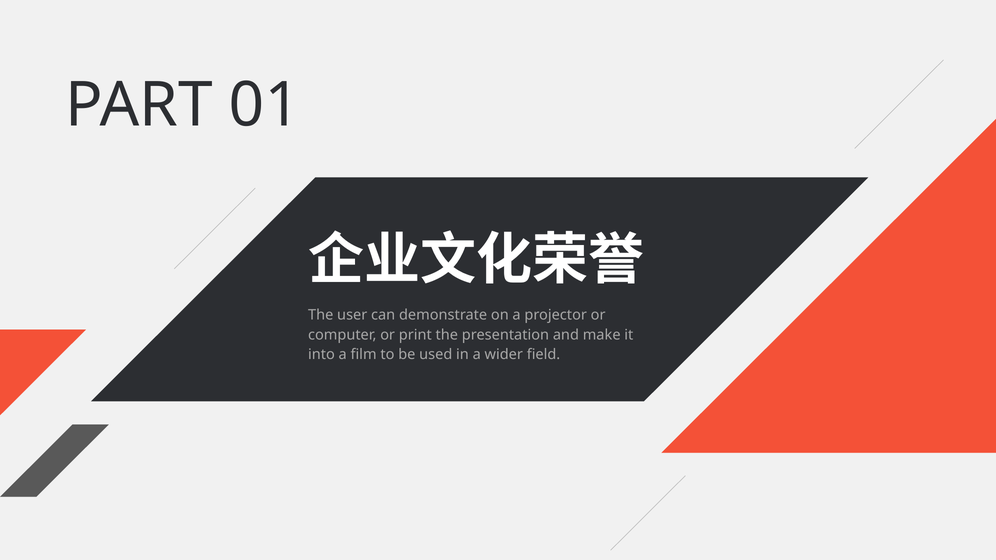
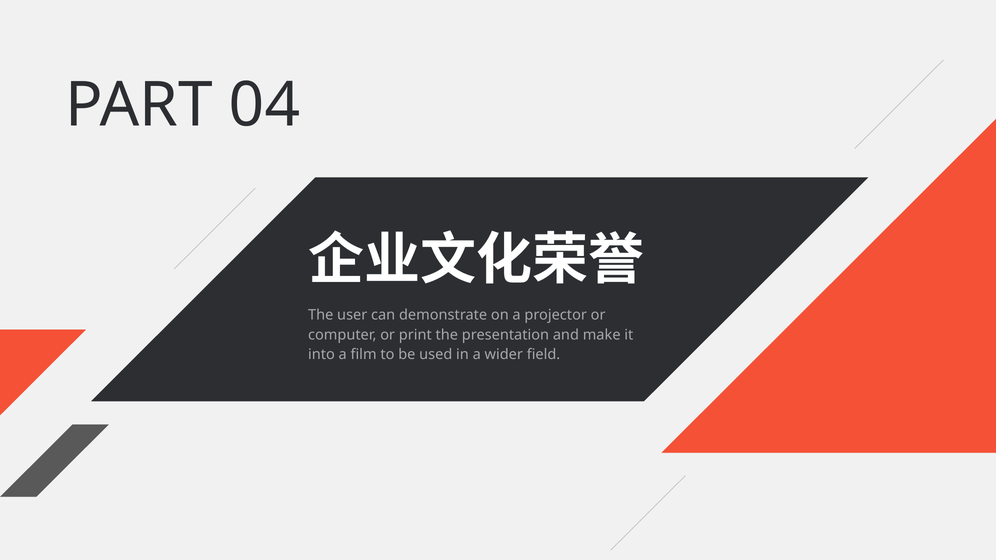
01: 01 -> 04 (265, 105)
